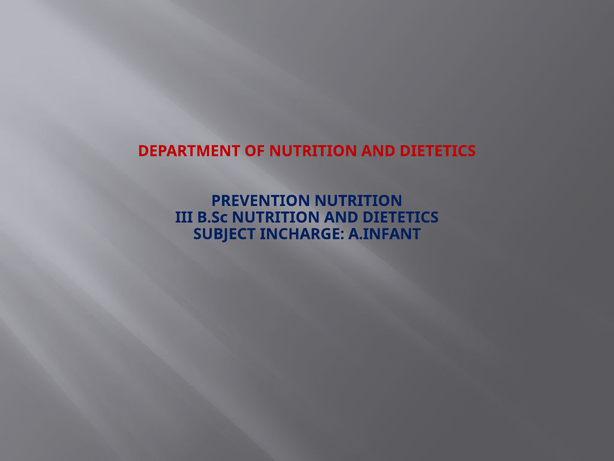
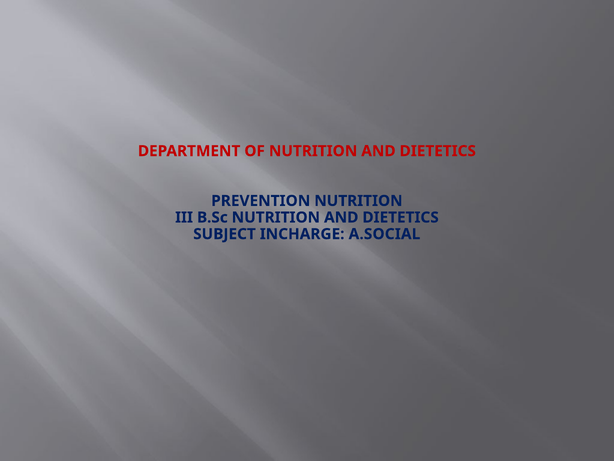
A.INFANT: A.INFANT -> A.SOCIAL (384, 234)
